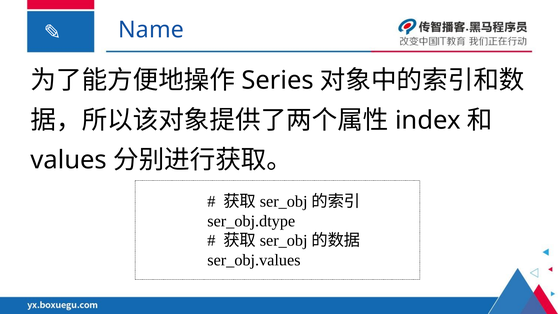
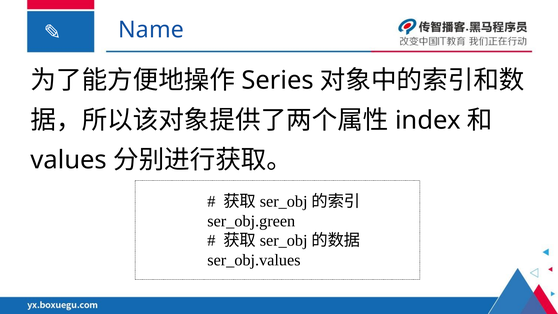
ser_obj.dtype: ser_obj.dtype -> ser_obj.green (251, 221)
